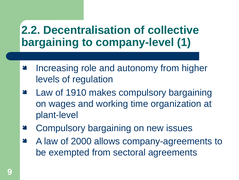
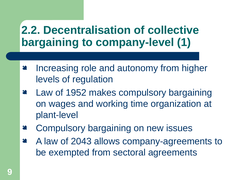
1910: 1910 -> 1952 (76, 92)
2000: 2000 -> 2043 (81, 141)
